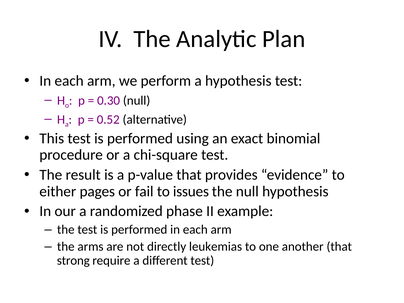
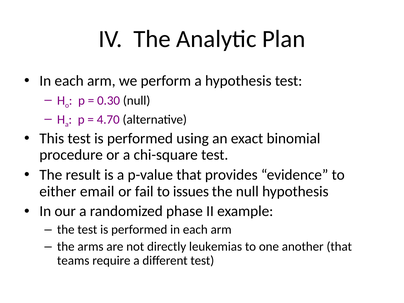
0.52: 0.52 -> 4.70 (108, 119)
pages: pages -> email (97, 191)
strong: strong -> teams (73, 261)
